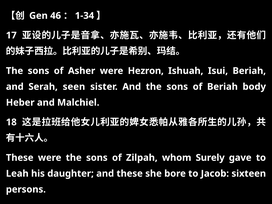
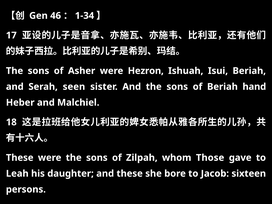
body: body -> hand (254, 87)
Surely: Surely -> Those (210, 158)
